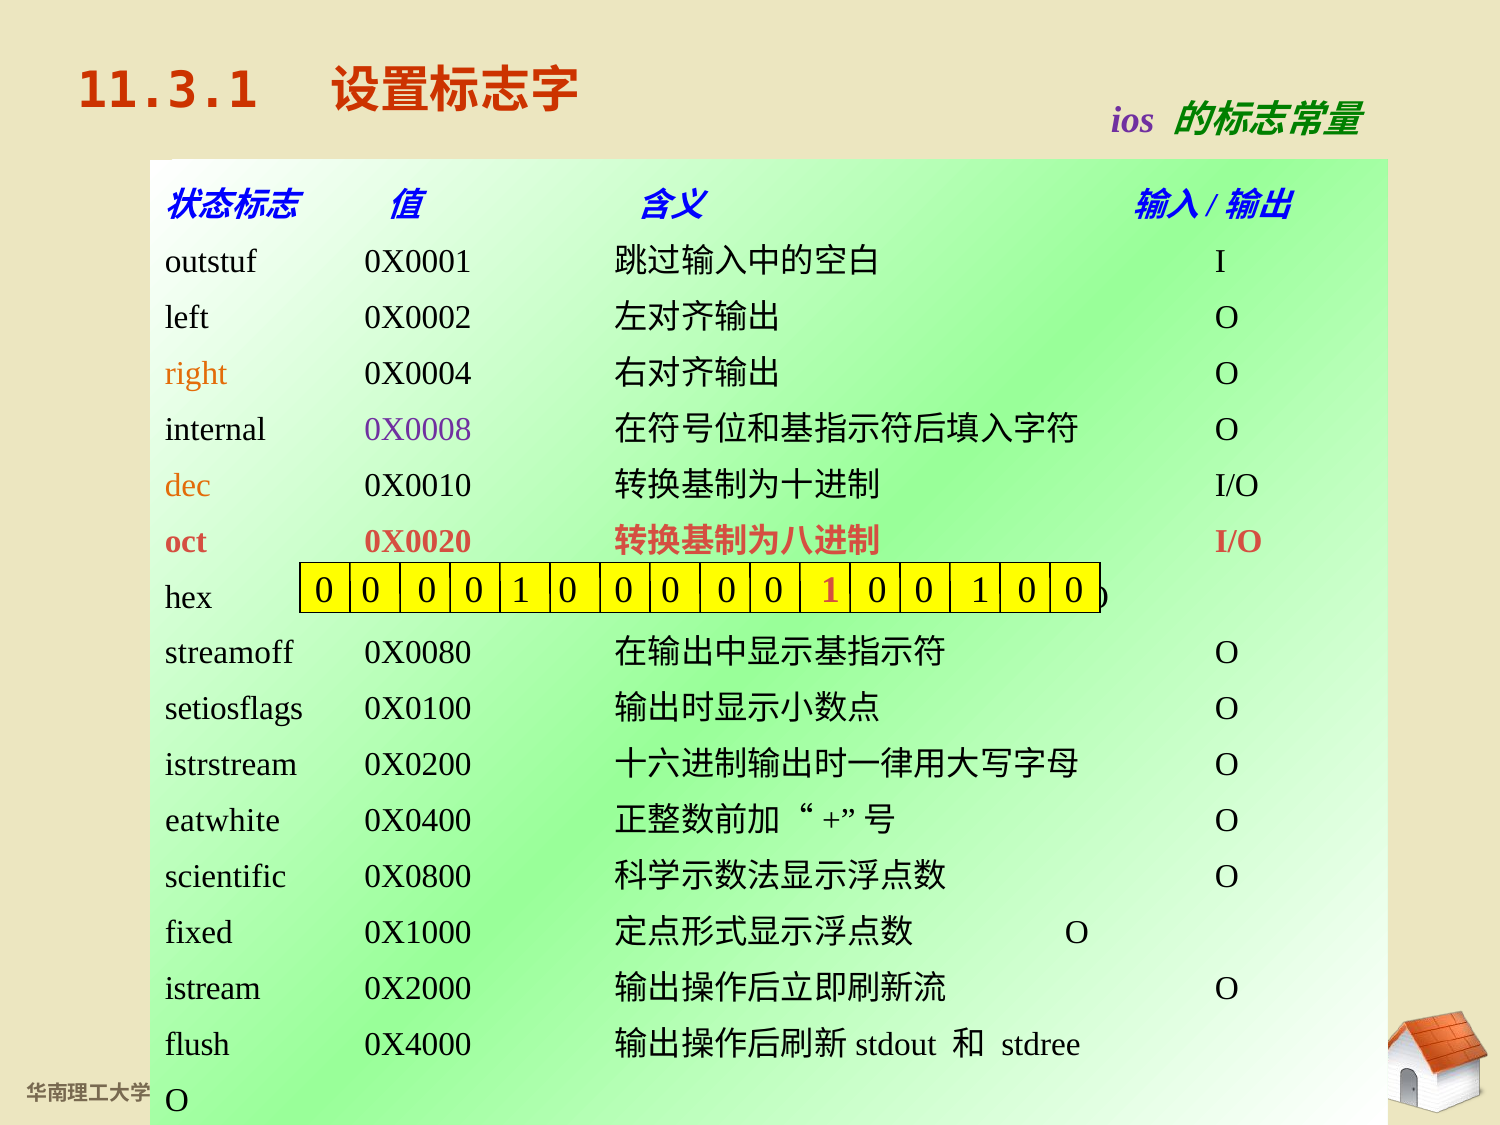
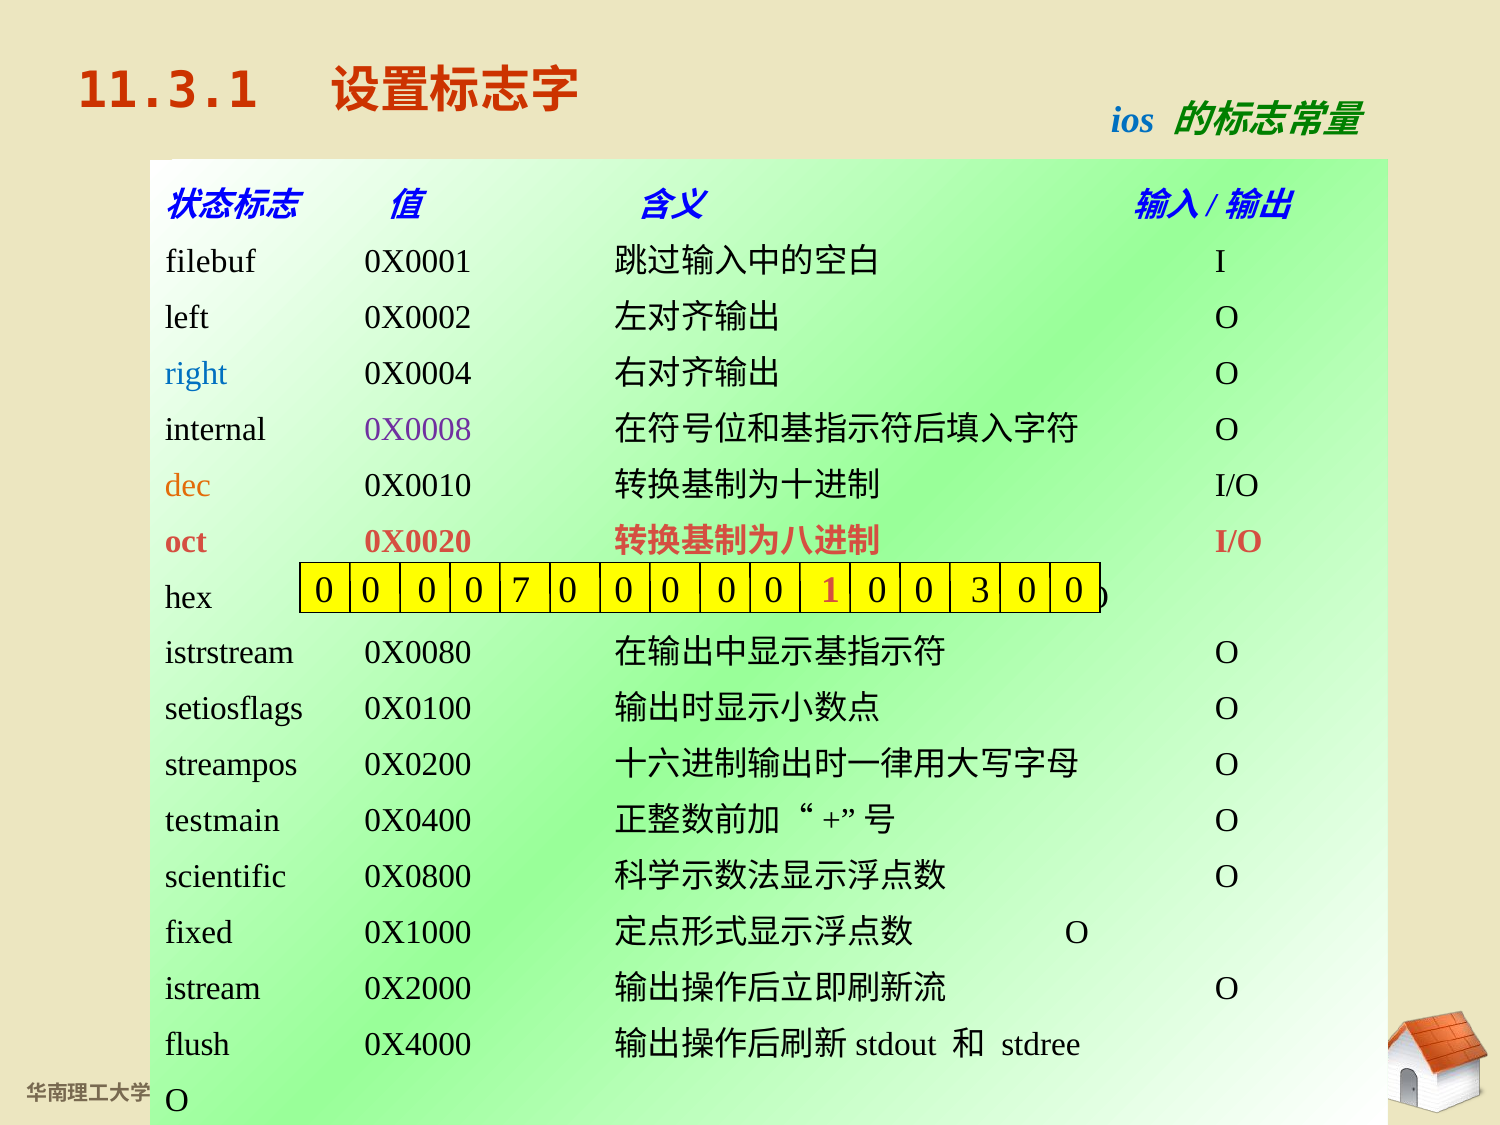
ios colour: purple -> blue (1133, 120)
outstuf: outstuf -> filebuf (211, 261)
right colour: orange -> blue (196, 373)
1: 1 -> 7 (521, 590)
1: 1 -> 3 (980, 590)
streamoff: streamoff -> istrstream (229, 653)
istrstream: istrstream -> streampos (231, 765)
eatwhite: eatwhite -> testmain (223, 821)
